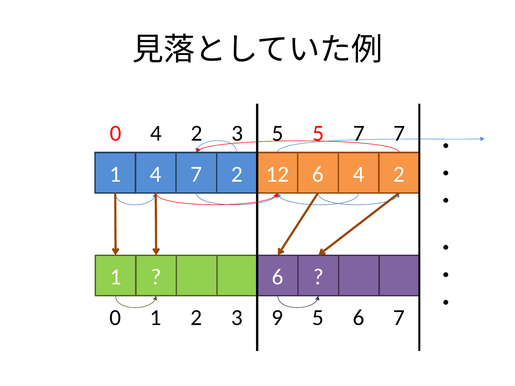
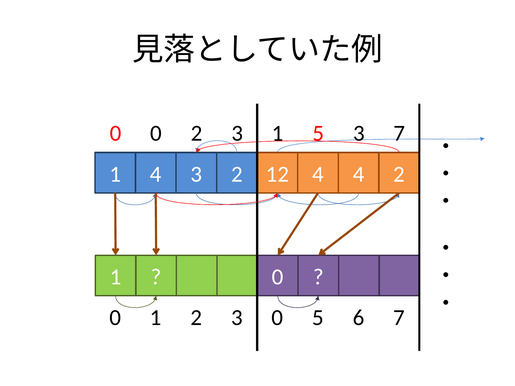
0 4: 4 -> 0 (156, 134)
3 5: 5 -> 1 (278, 134)
5 7: 7 -> 3 (359, 134)
4 7: 7 -> 3 (196, 174)
12 6: 6 -> 4 (318, 174)
6: 6 -> 0 (278, 277)
3 9: 9 -> 0 (277, 318)
